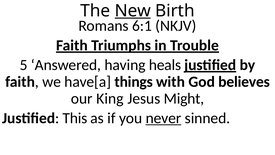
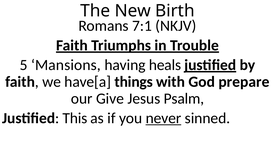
New underline: present -> none (133, 11)
6:1: 6:1 -> 7:1 (142, 26)
Answered: Answered -> Mansions (66, 65)
believes: believes -> prepare (244, 82)
King: King -> Give (110, 98)
Might: Might -> Psalm (184, 98)
